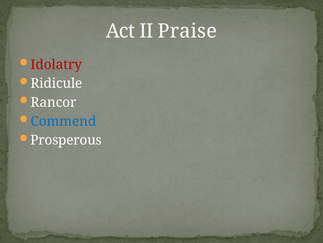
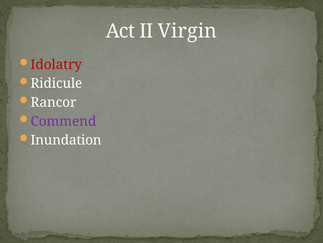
Praise: Praise -> Virgin (187, 31)
Commend colour: blue -> purple (64, 121)
Prosperous: Prosperous -> Inundation (66, 140)
